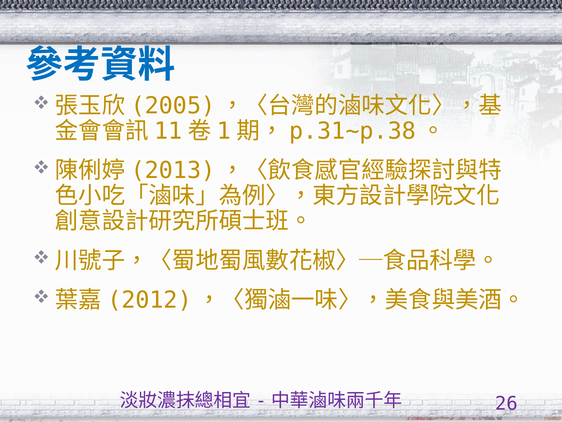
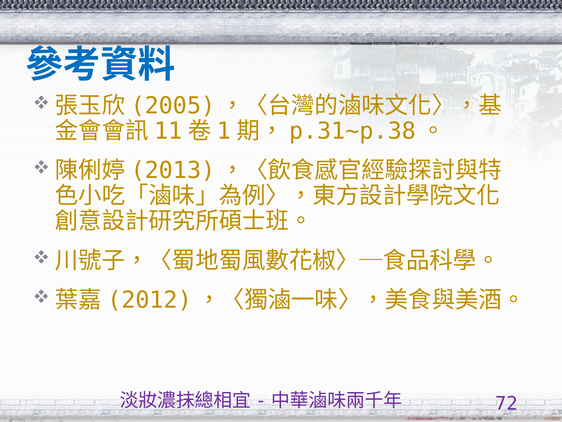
26: 26 -> 72 (507, 403)
